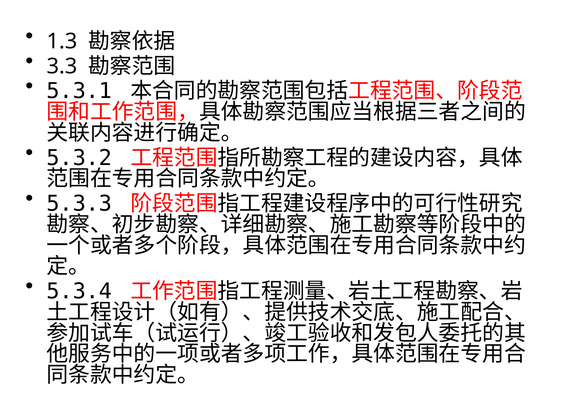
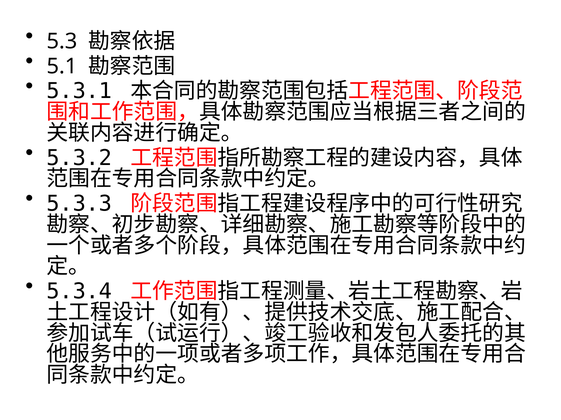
1.3: 1.3 -> 5.3 (62, 41)
3.3: 3.3 -> 5.1 (62, 66)
